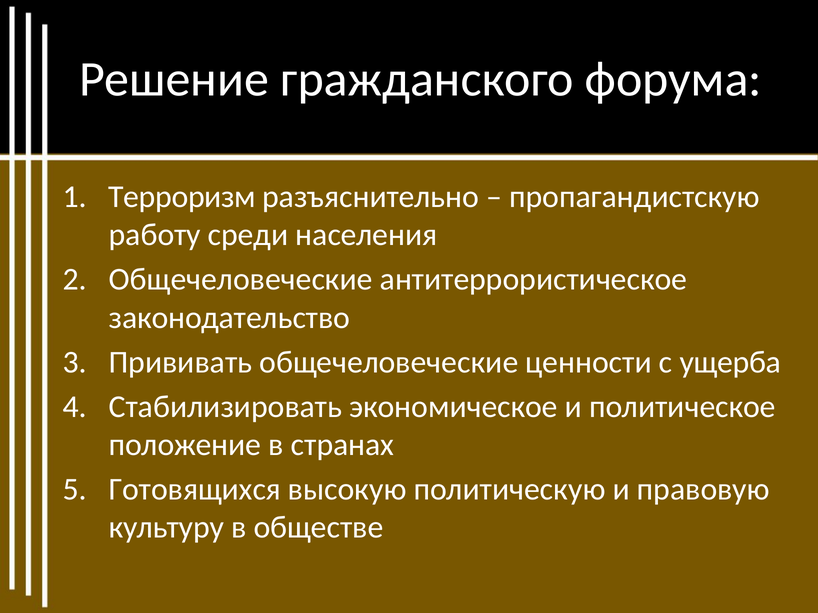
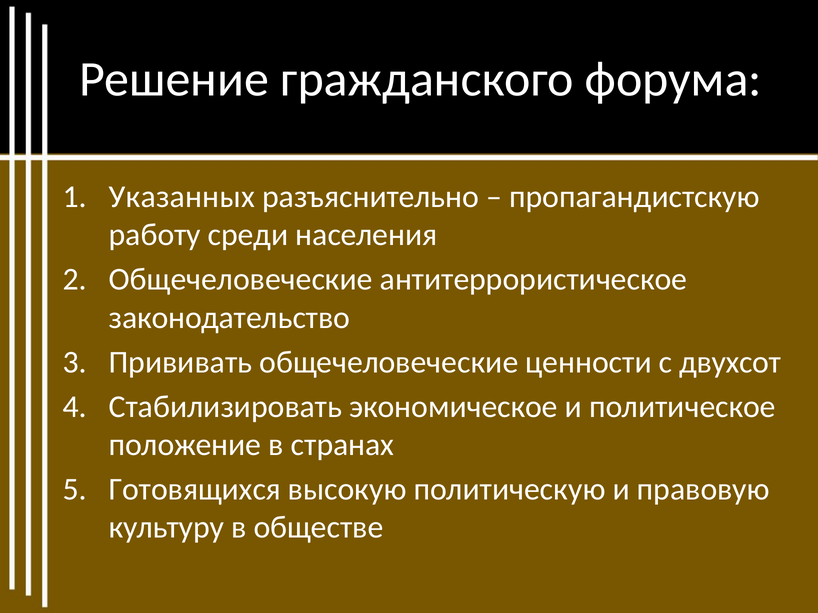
Терроризм: Терроризм -> Указанных (182, 197)
ущерба: ущерба -> двухсот (730, 362)
